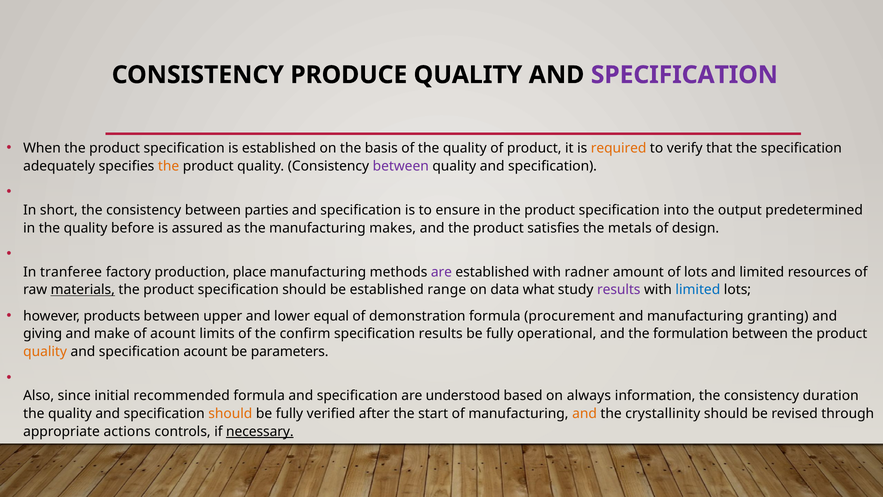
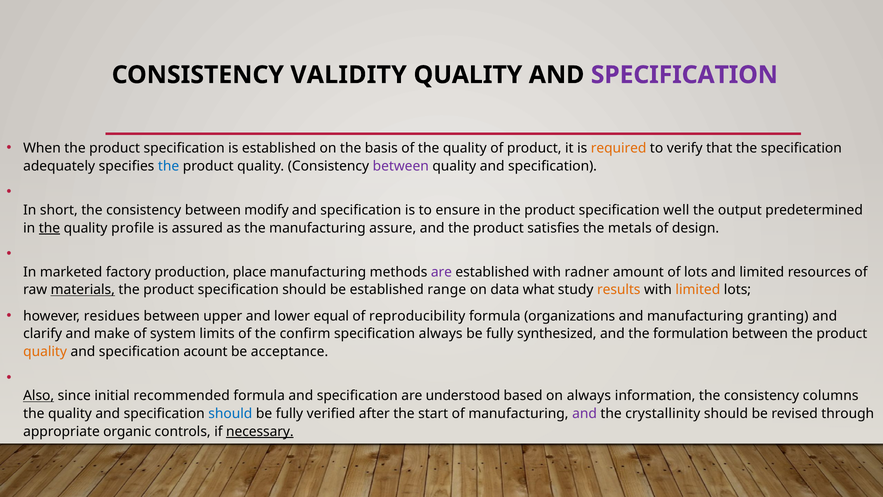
PRODUCE: PRODUCE -> VALIDITY (349, 75)
the colour: orange -> blue (169, 166)
parties: parties -> modify (267, 210)
into: into -> well (676, 210)
the underline: none -> present (49, 228)
before: before -> profile (133, 228)
makes: makes -> assure (393, 228)
tranferee: tranferee -> marketed (71, 272)
results colour: purple -> orange (619, 290)
limited colour: blue -> orange (698, 290)
products: products -> residues (112, 316)
demonstration: demonstration -> reproducibility (417, 316)
procurement: procurement -> organizations (570, 316)
giving: giving -> clarify (43, 334)
of acount: acount -> system (173, 334)
specification results: results -> always (441, 334)
operational: operational -> synthesized (557, 334)
parameters: parameters -> acceptance (290, 351)
Also underline: none -> present (39, 395)
duration: duration -> columns (831, 395)
should colour: orange -> blue (230, 413)
and colour: orange -> purple (585, 413)
actions: actions -> organic (127, 431)
